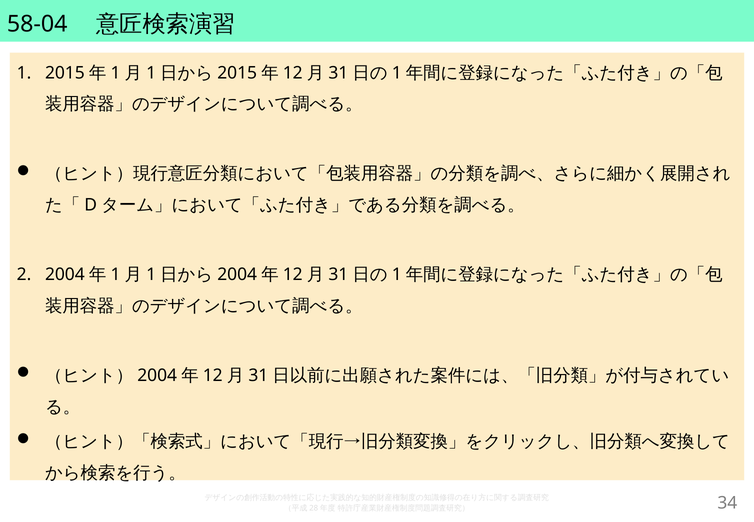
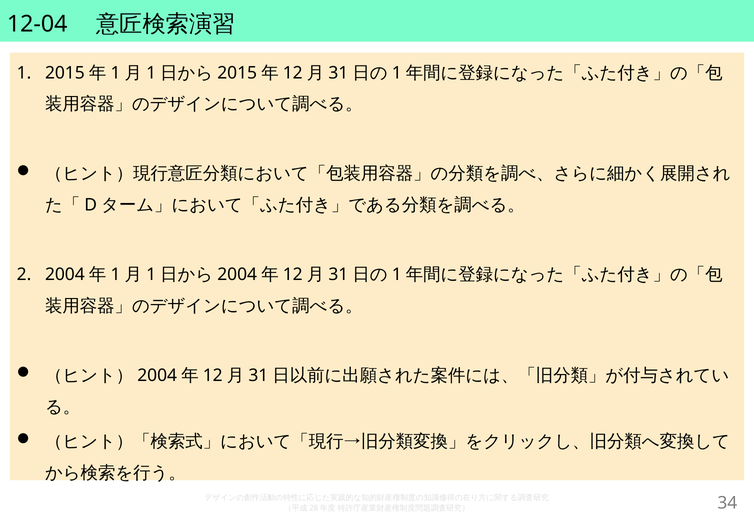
58-04: 58-04 -> 12-04 (37, 24)
